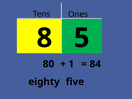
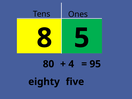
1: 1 -> 4 (71, 64)
84: 84 -> 95 (95, 64)
